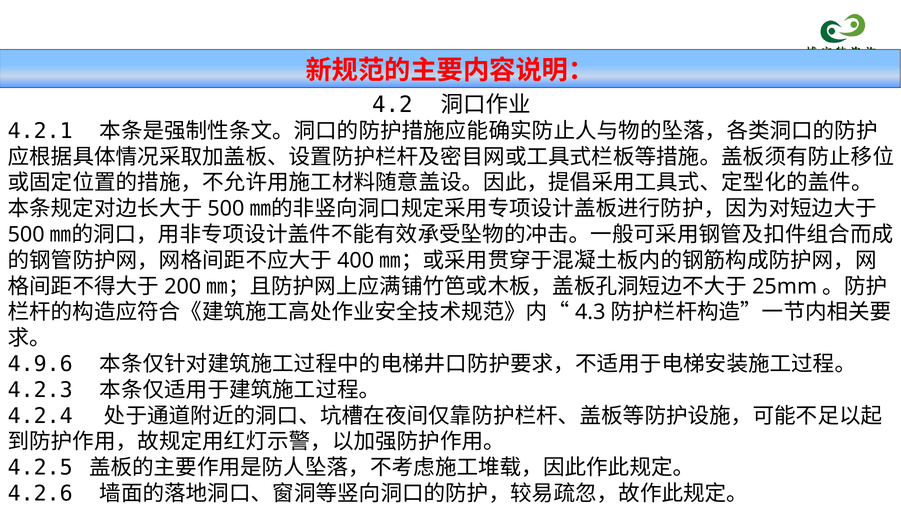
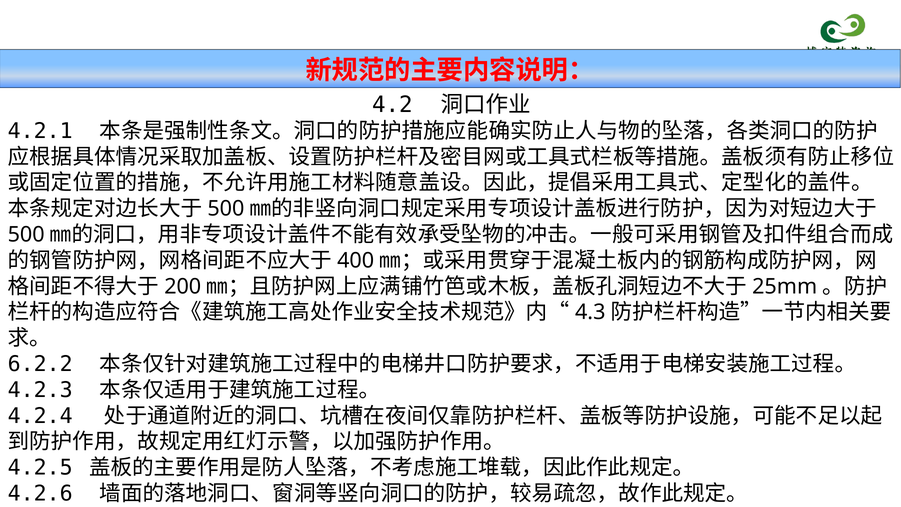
4.9.6: 4.9.6 -> 6.2.2 (40, 364)
